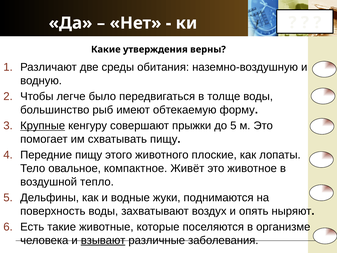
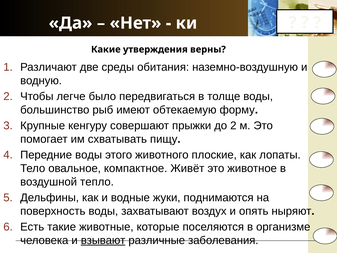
Крупные underline: present -> none (43, 126)
до 5: 5 -> 2 (233, 126)
Передние пищу: пищу -> воды (89, 155)
